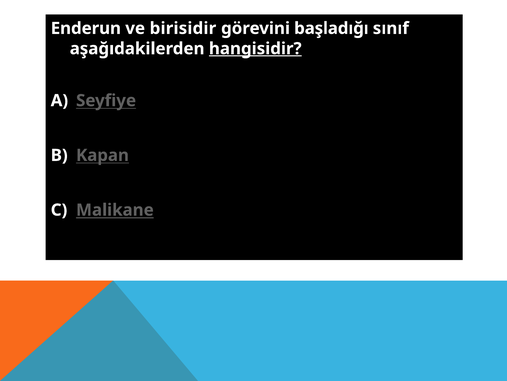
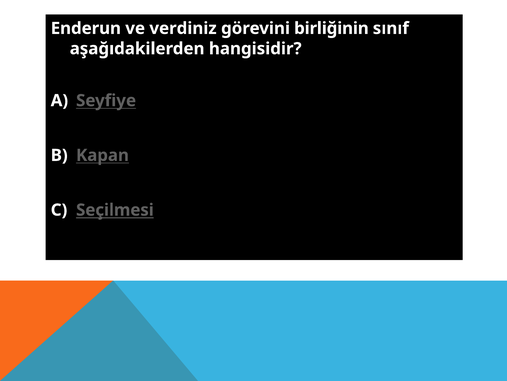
birisidir: birisidir -> verdiniz (183, 28)
başladığı: başladığı -> birliğinin (331, 28)
hangisidir underline: present -> none (255, 49)
Malikane: Malikane -> Seçilmesi (115, 210)
